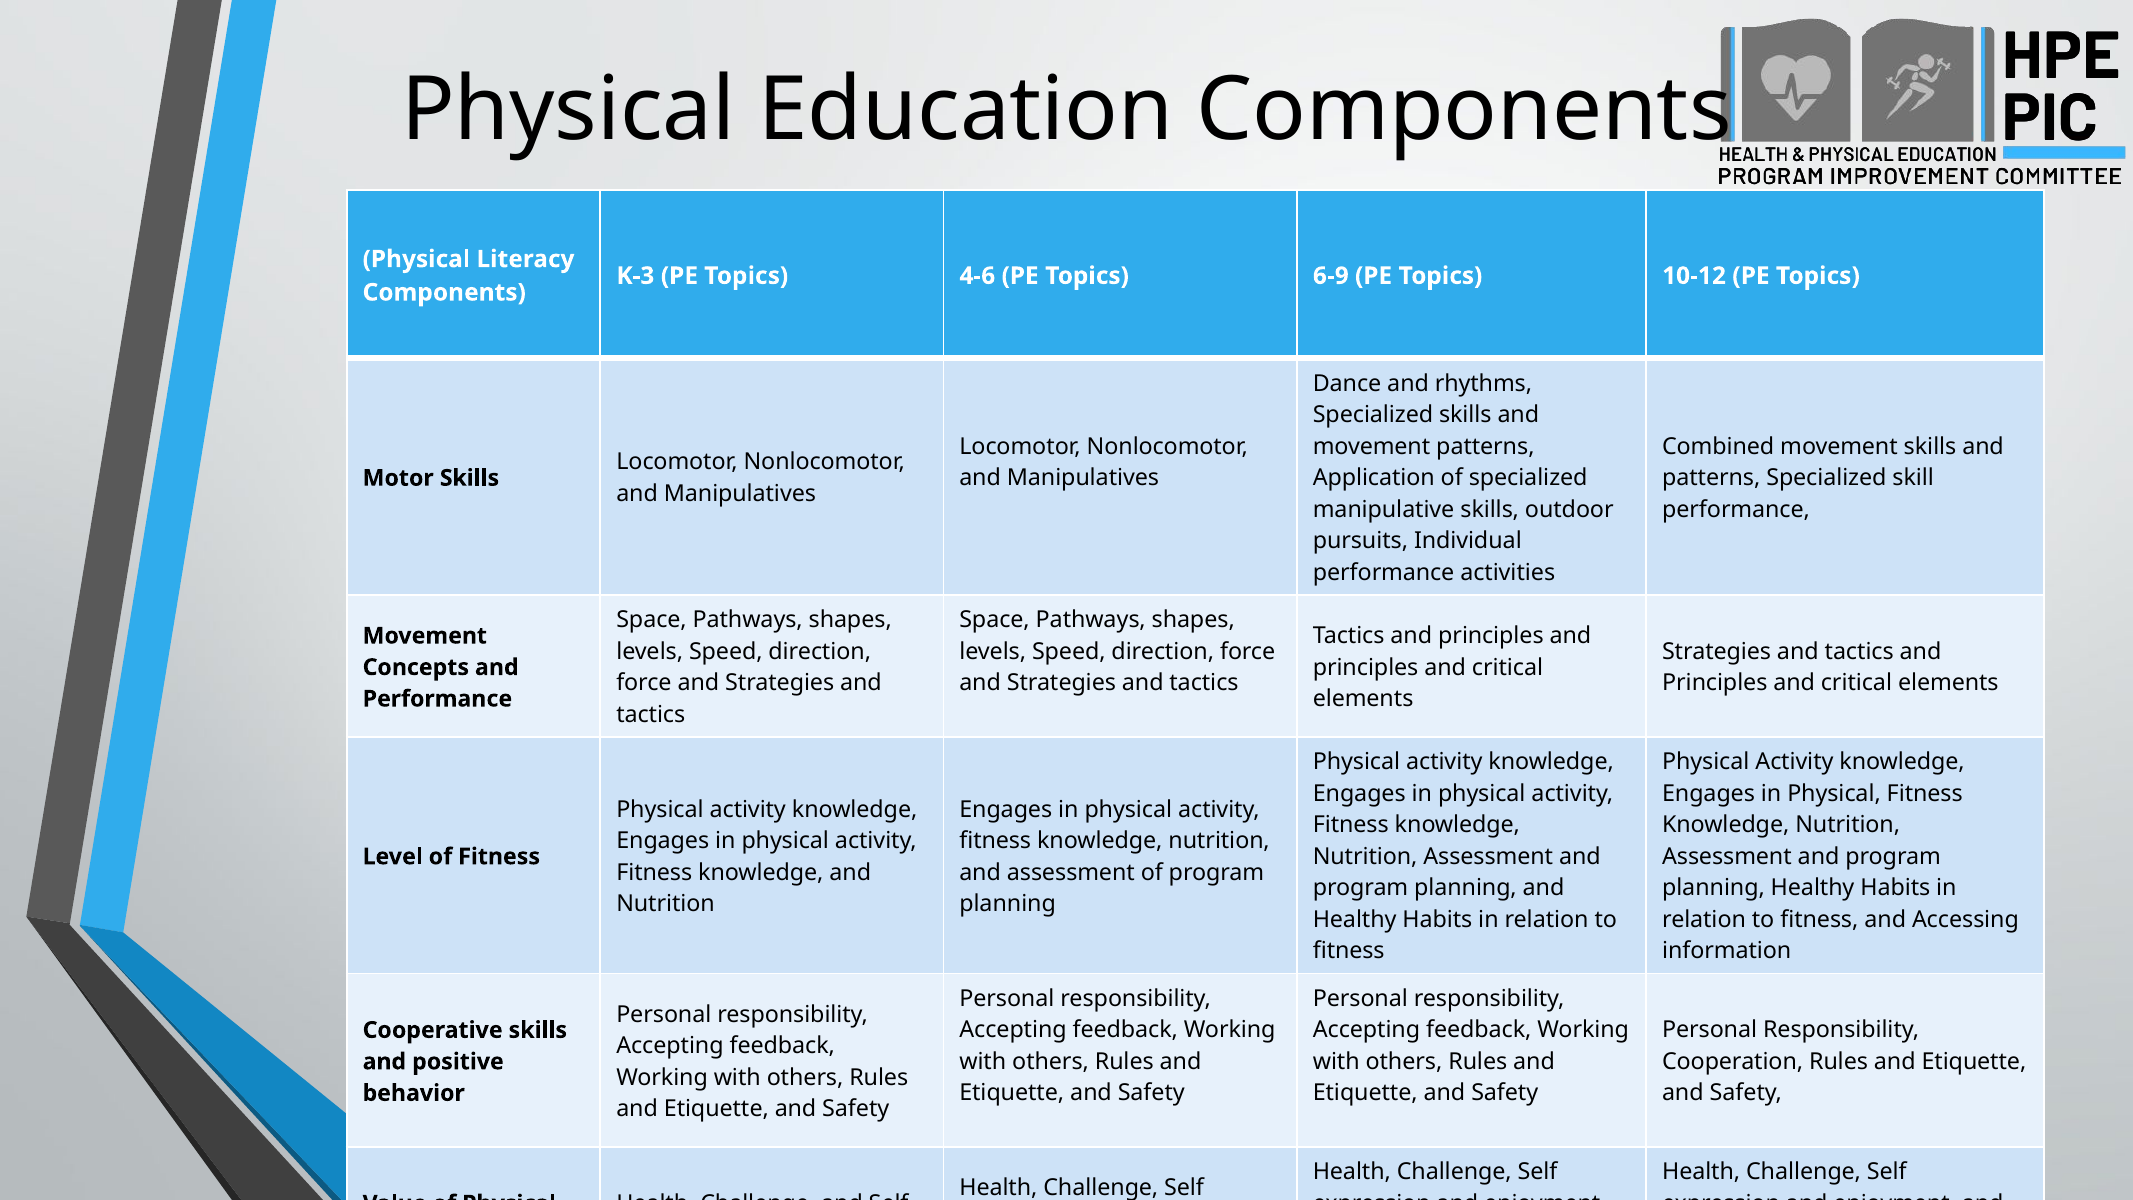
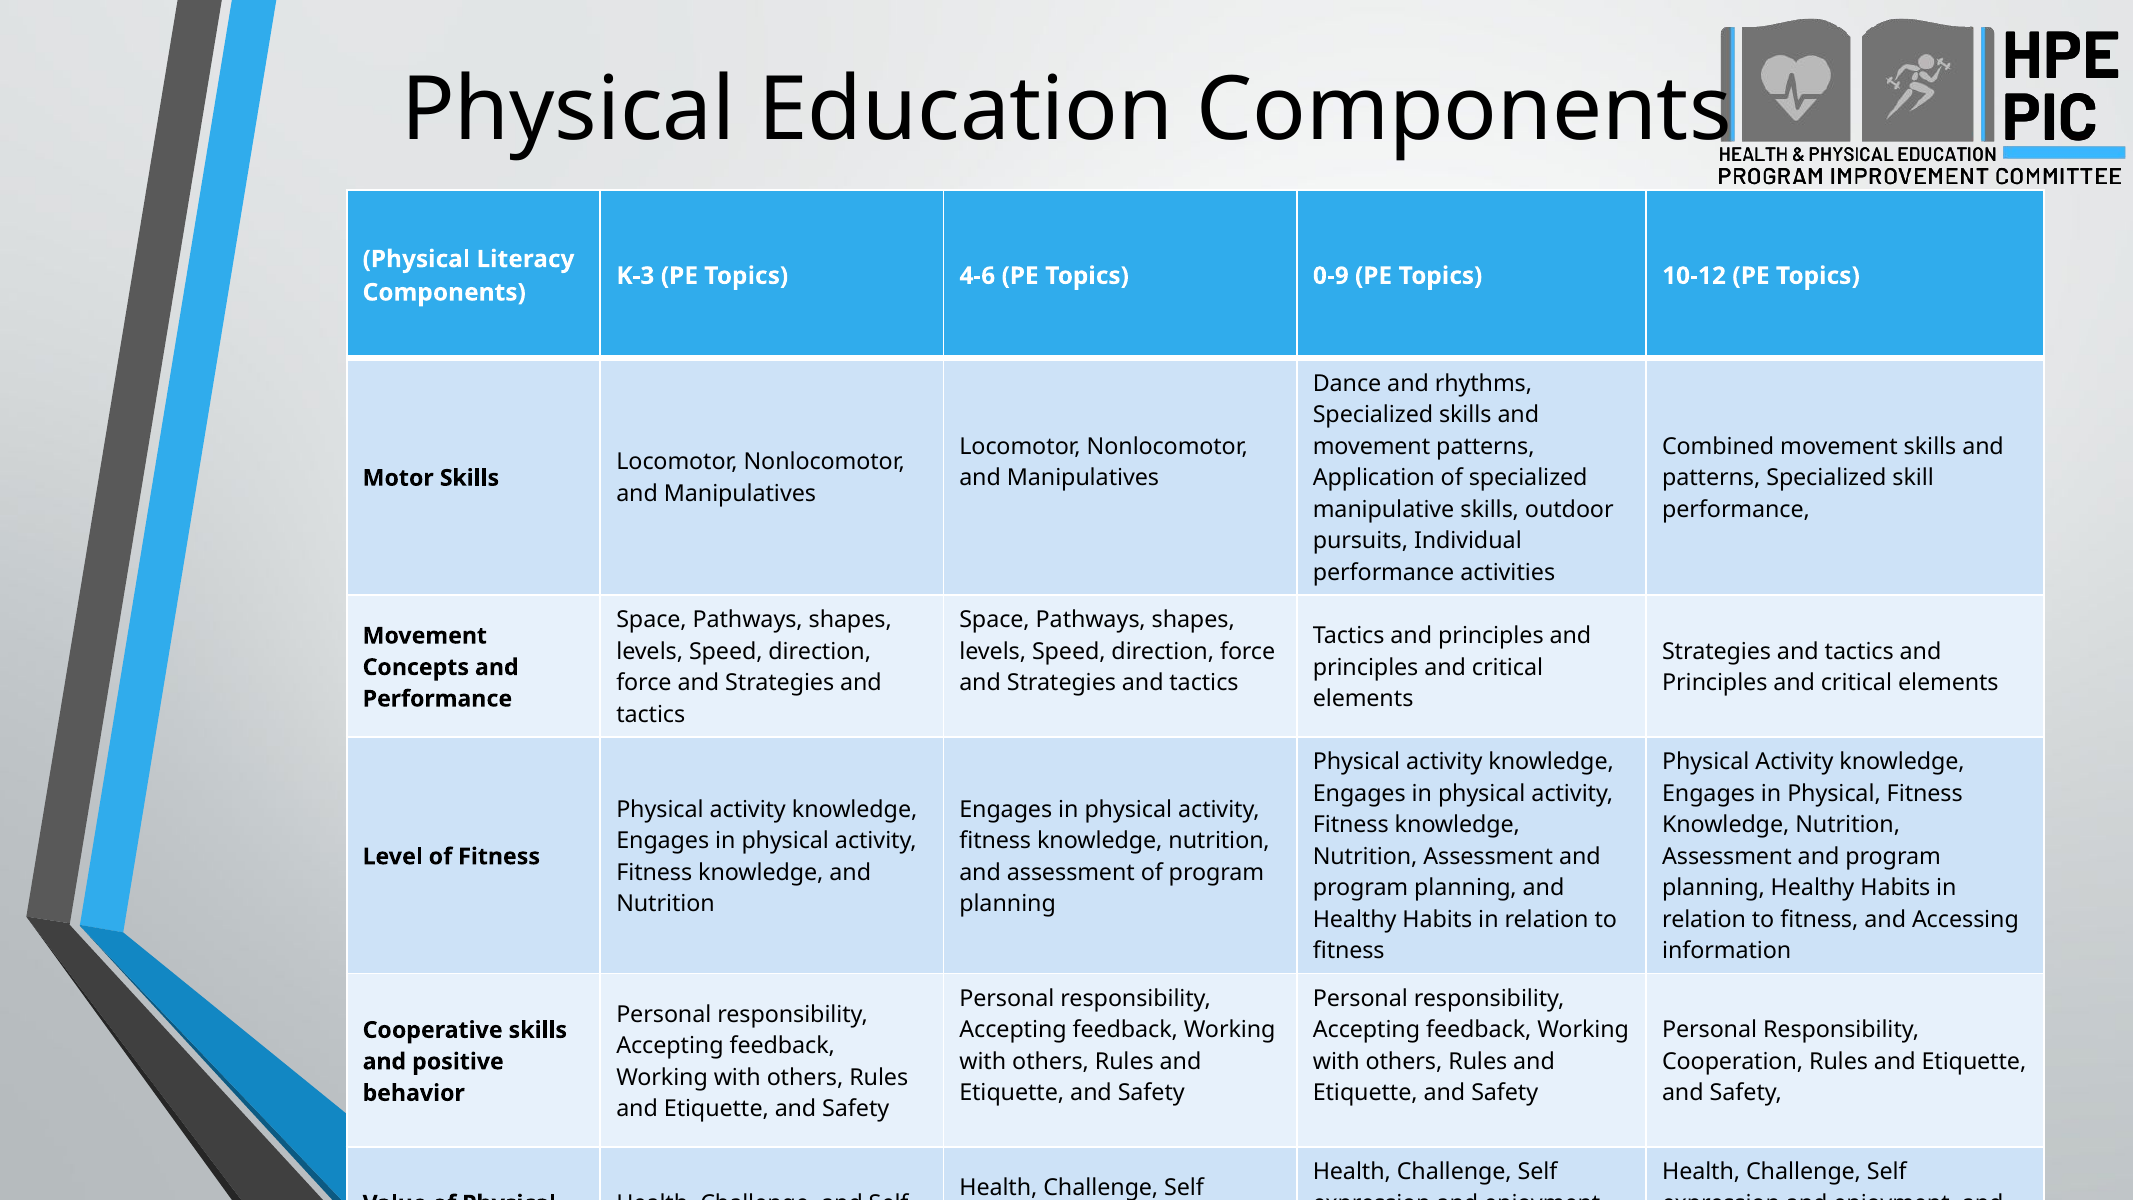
6-9: 6-9 -> 0-9 (1331, 276)
